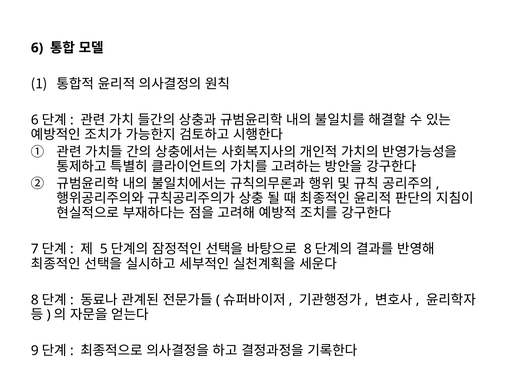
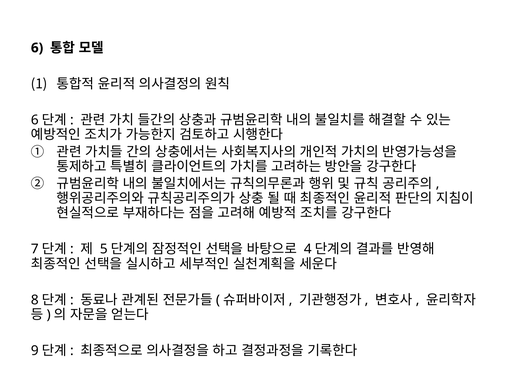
8: 8 -> 4 (308, 249)
